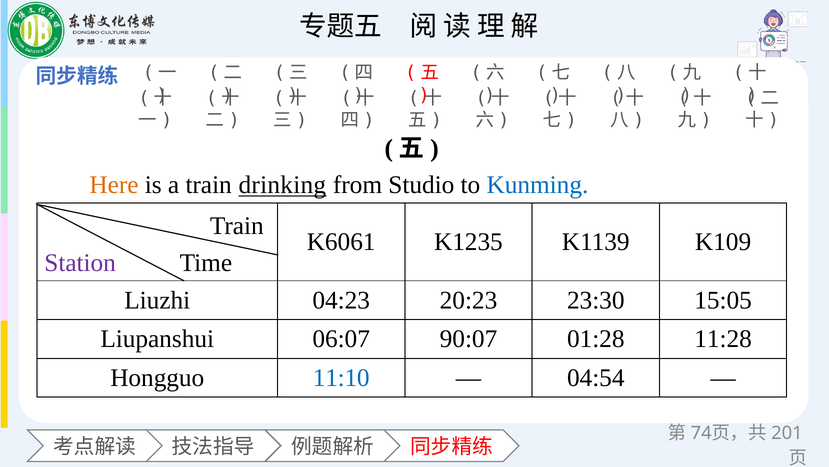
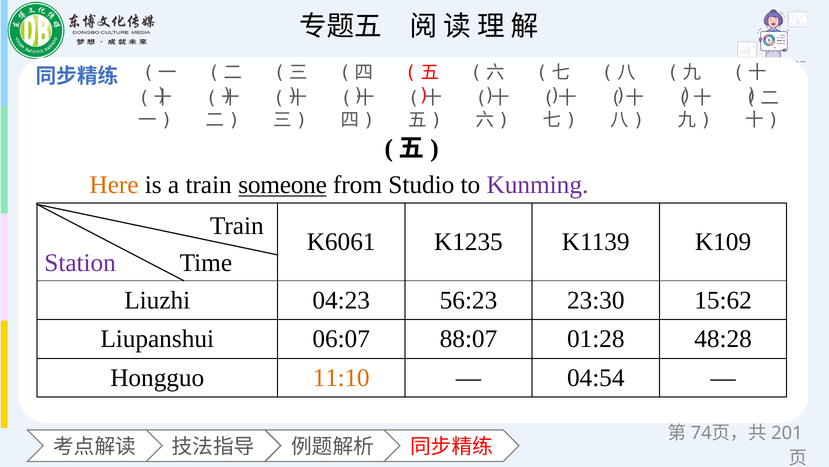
drinking: drinking -> someone (283, 185)
Kunming colour: blue -> purple (537, 185)
20:23: 20:23 -> 56:23 (469, 300)
15:05: 15:05 -> 15:62 (723, 300)
90:07: 90:07 -> 88:07 (469, 339)
11:28: 11:28 -> 48:28 (723, 339)
11:10 colour: blue -> orange (341, 377)
